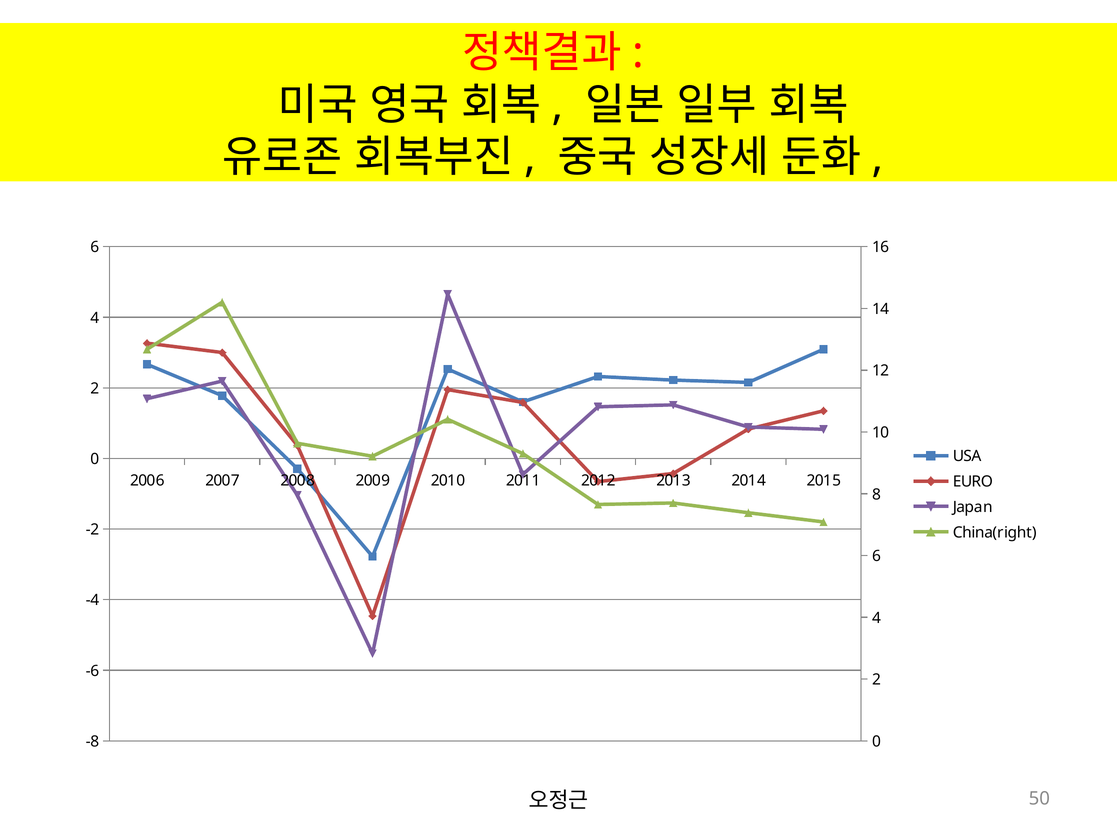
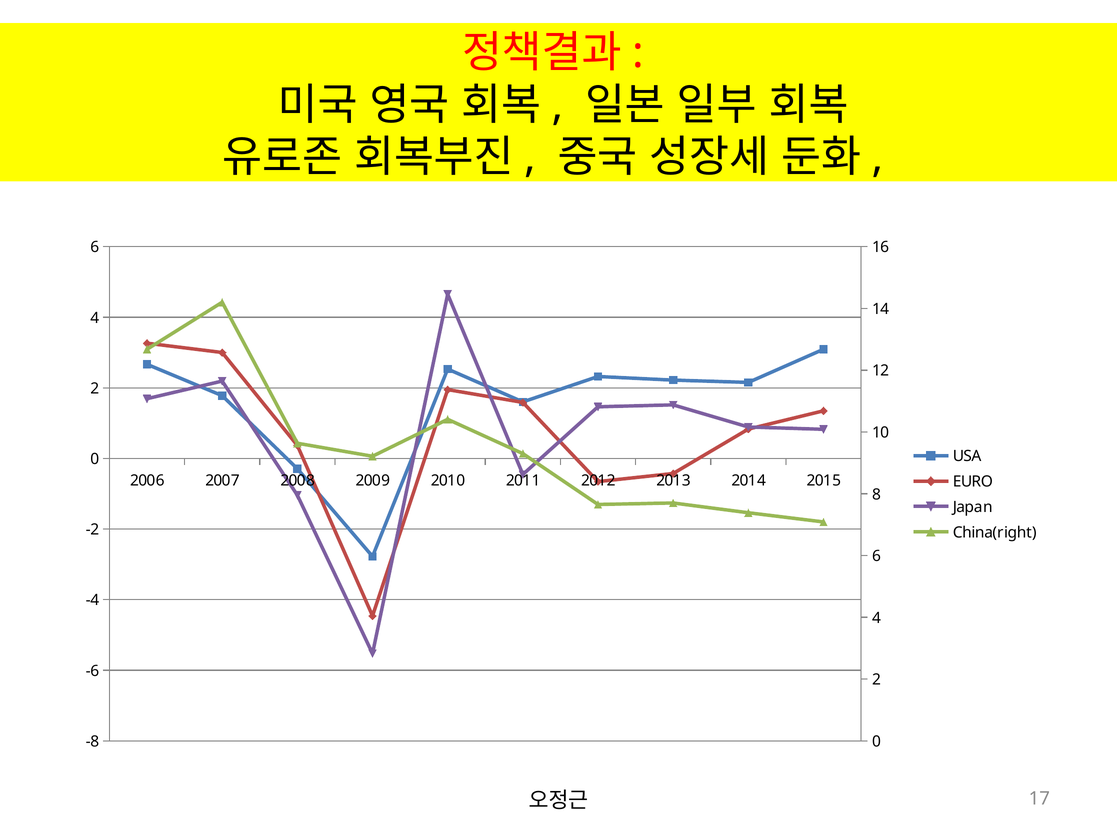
50: 50 -> 17 (1039, 799)
